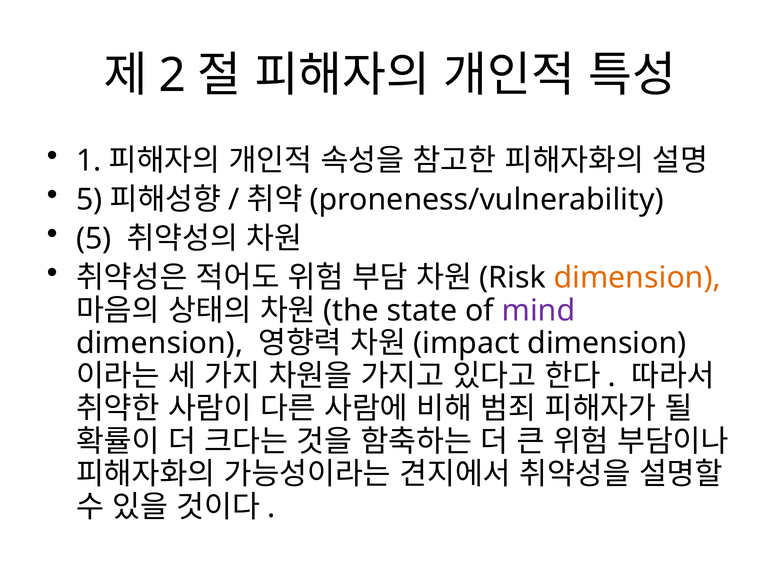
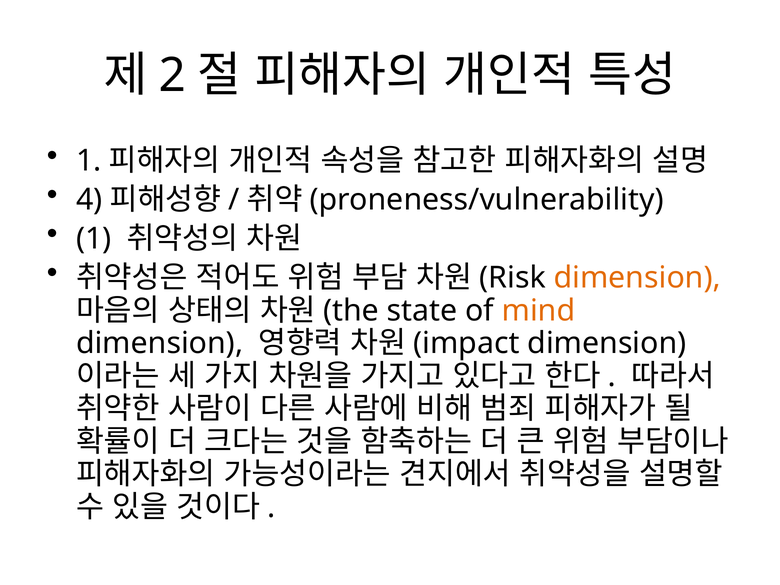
5: 5 -> 4 (89, 200)
5: 5 -> 1 (94, 239)
mind colour: purple -> orange (538, 310)
